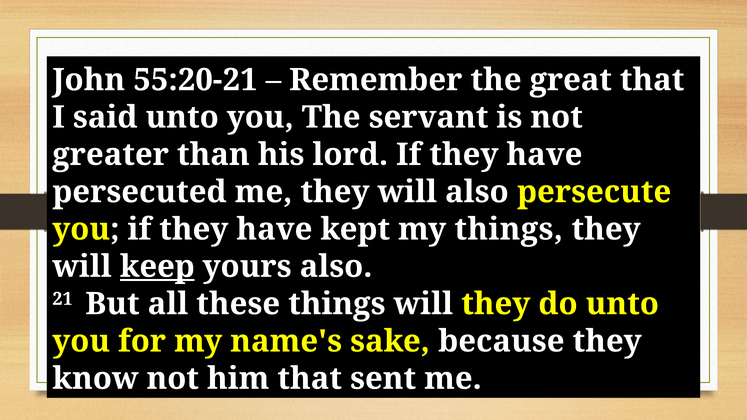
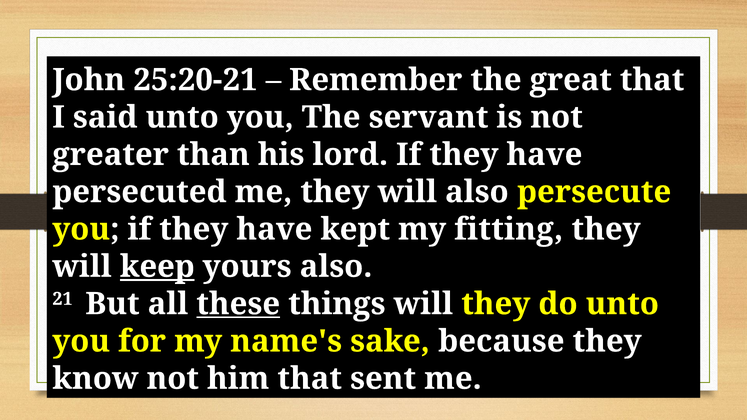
55:20-21: 55:20-21 -> 25:20-21 (195, 80)
my things: things -> fitting (509, 229)
these underline: none -> present (238, 304)
